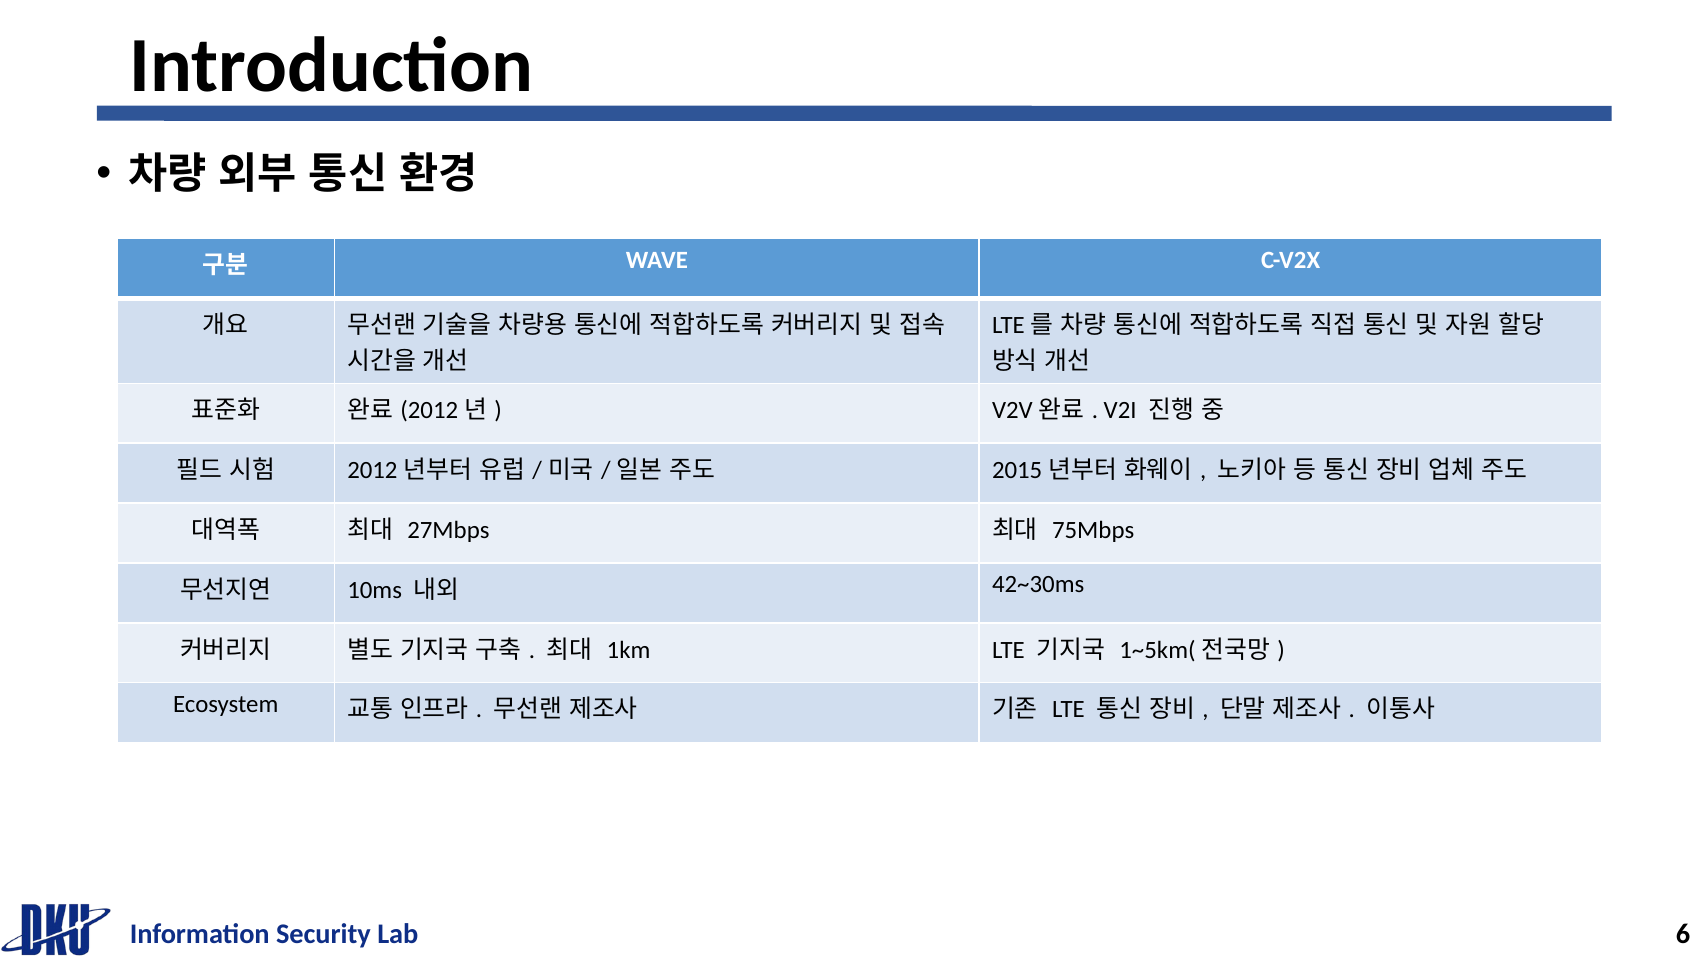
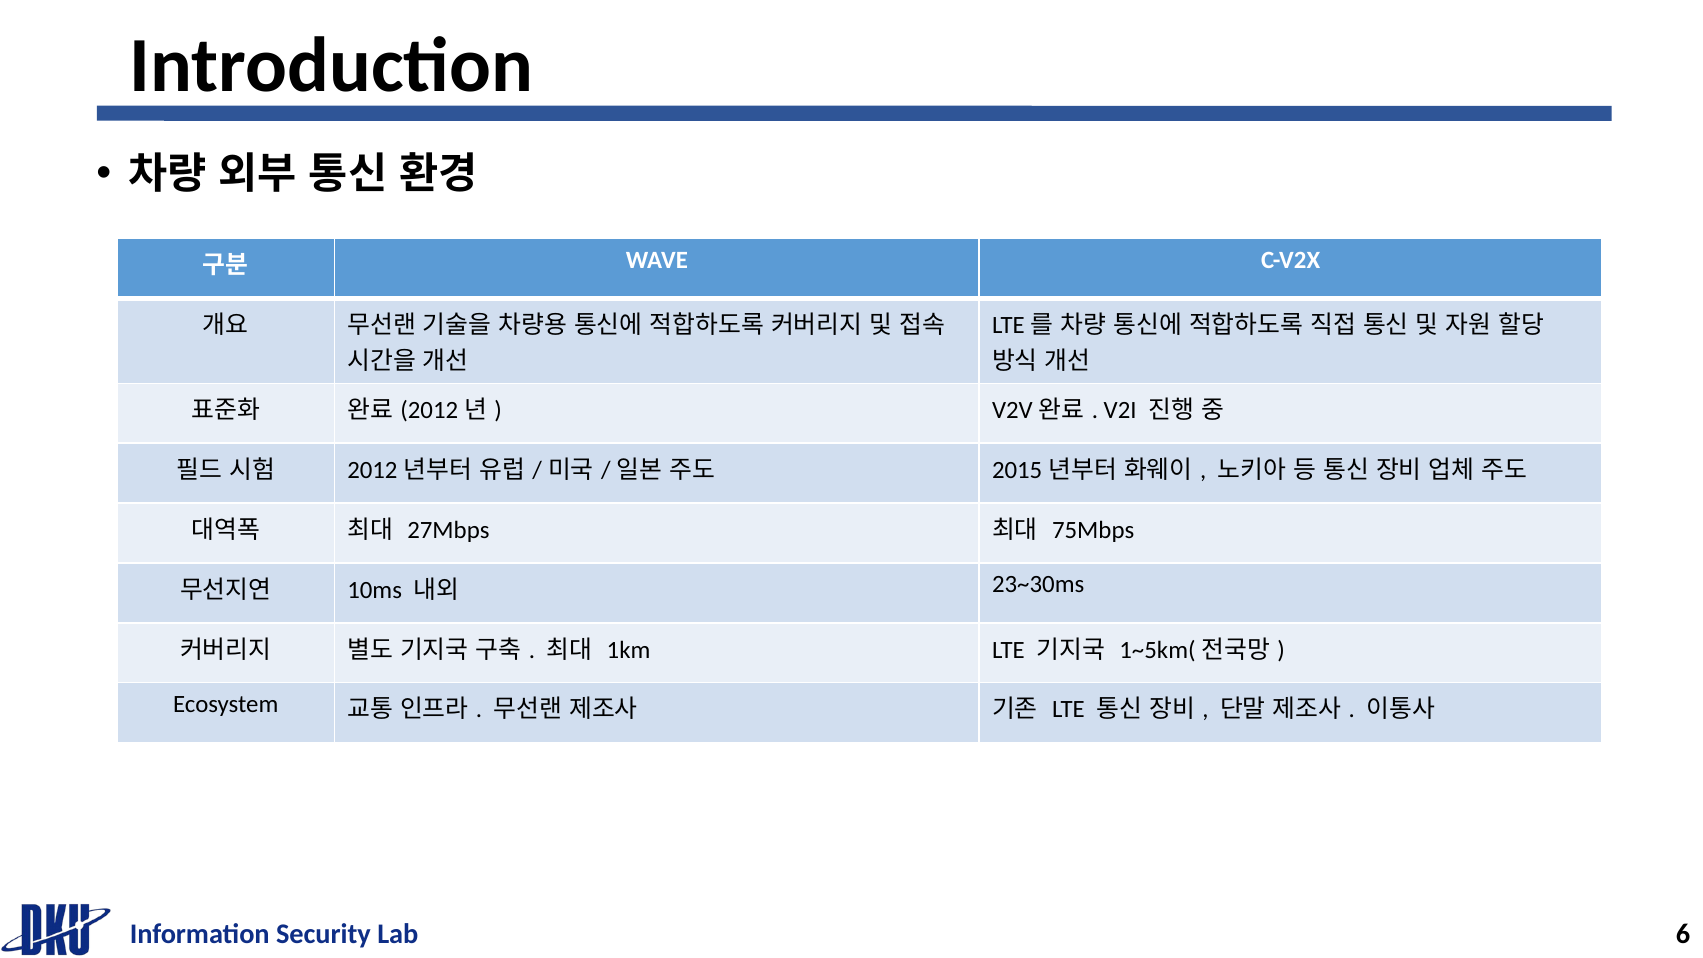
42~30ms: 42~30ms -> 23~30ms (1038, 585)
